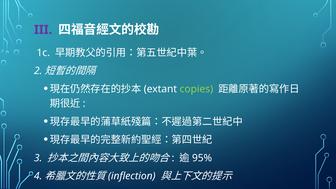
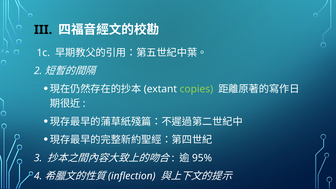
III colour: purple -> black (43, 30)
